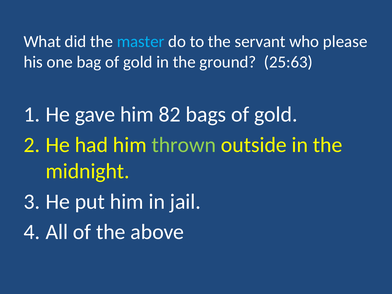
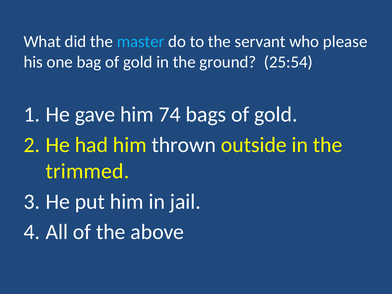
25:63: 25:63 -> 25:54 (288, 62)
82: 82 -> 74 (170, 115)
thrown colour: light green -> white (184, 145)
midnight: midnight -> trimmed (87, 171)
